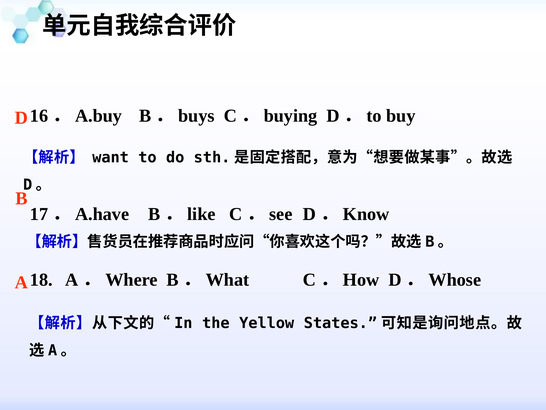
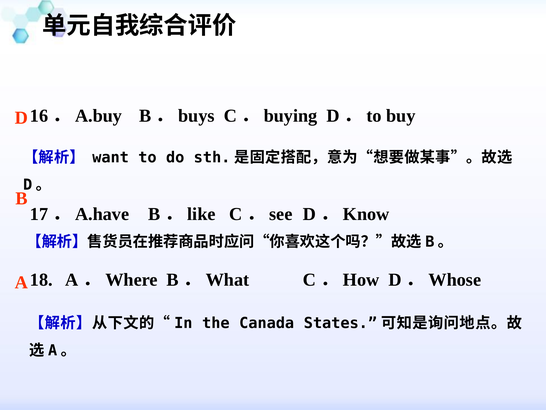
Yellow: Yellow -> Canada (267, 323)
